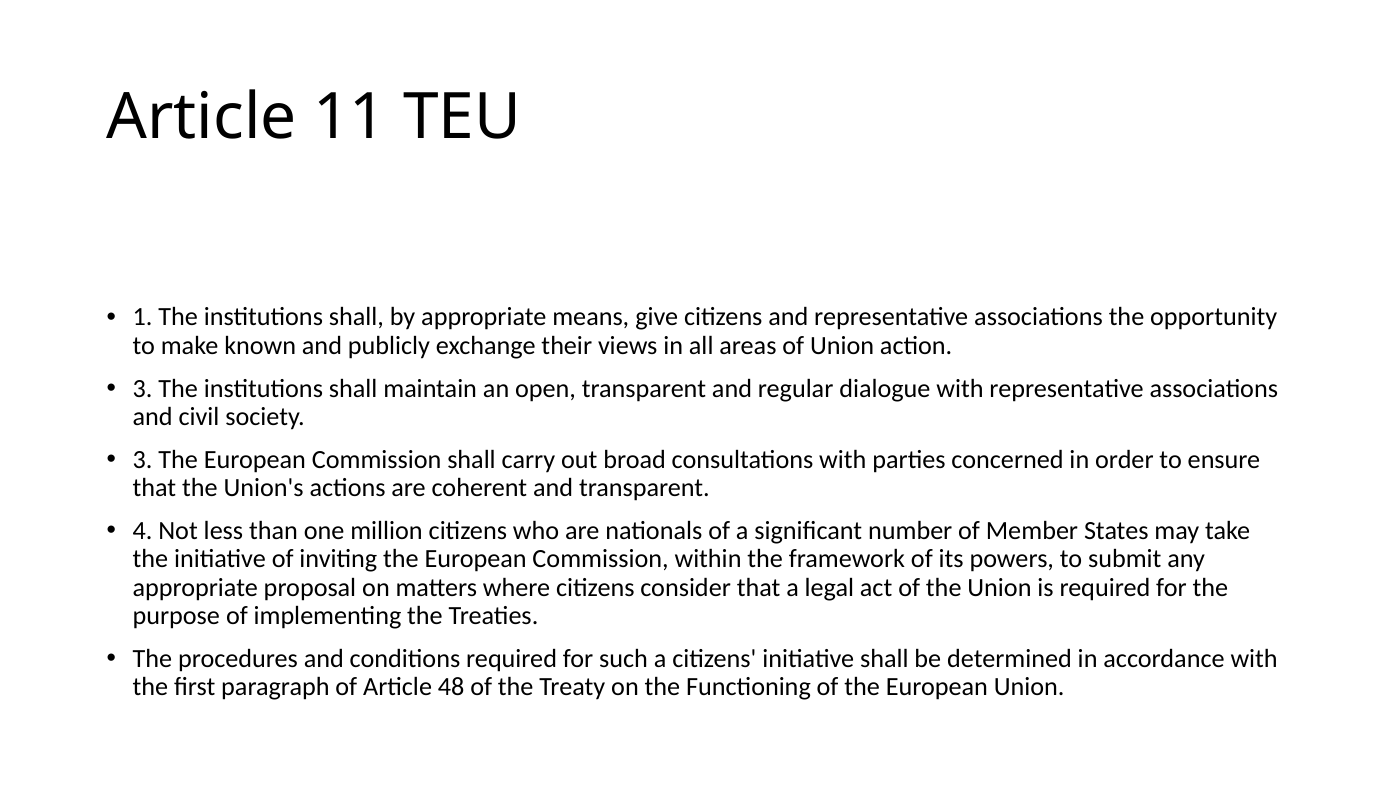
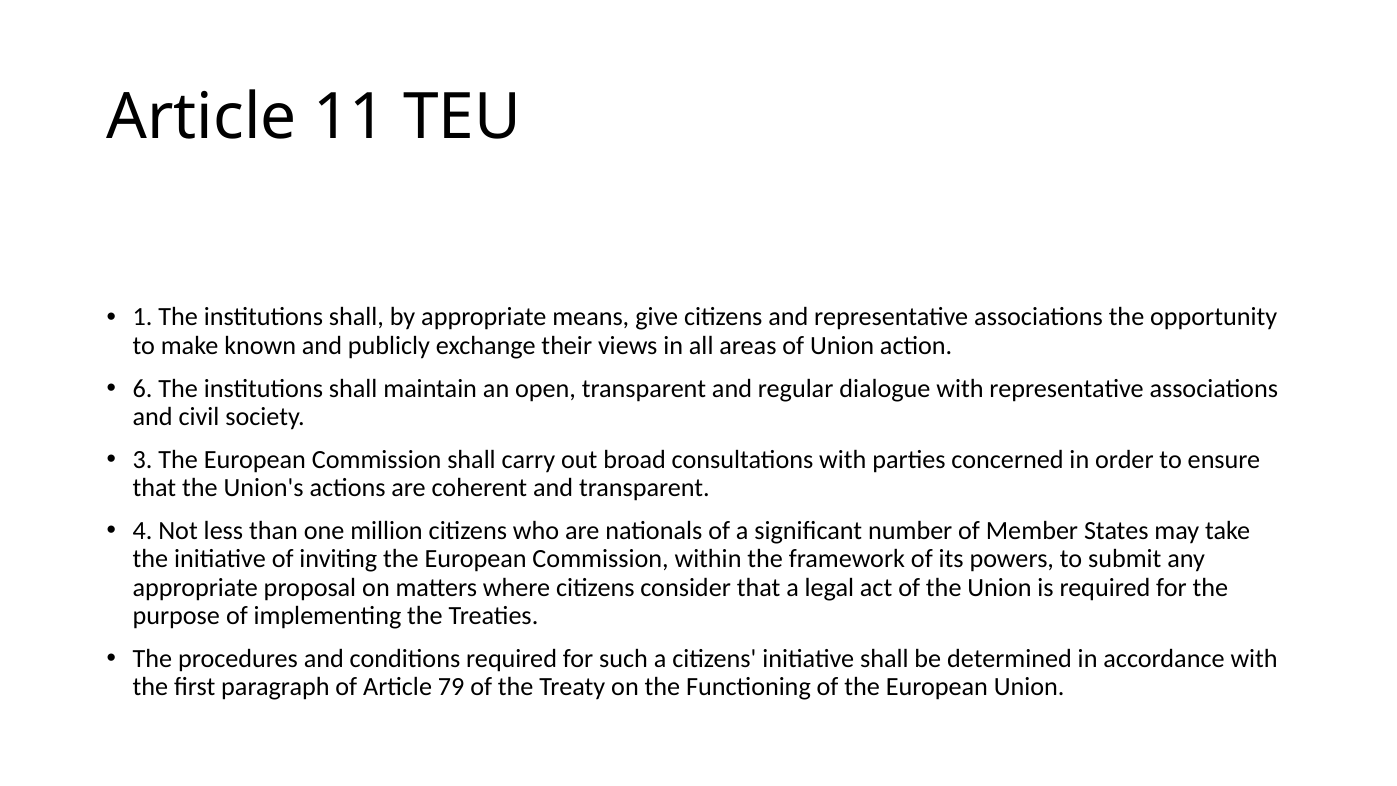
3: 3 -> 6 (143, 388)
48: 48 -> 79 (451, 687)
